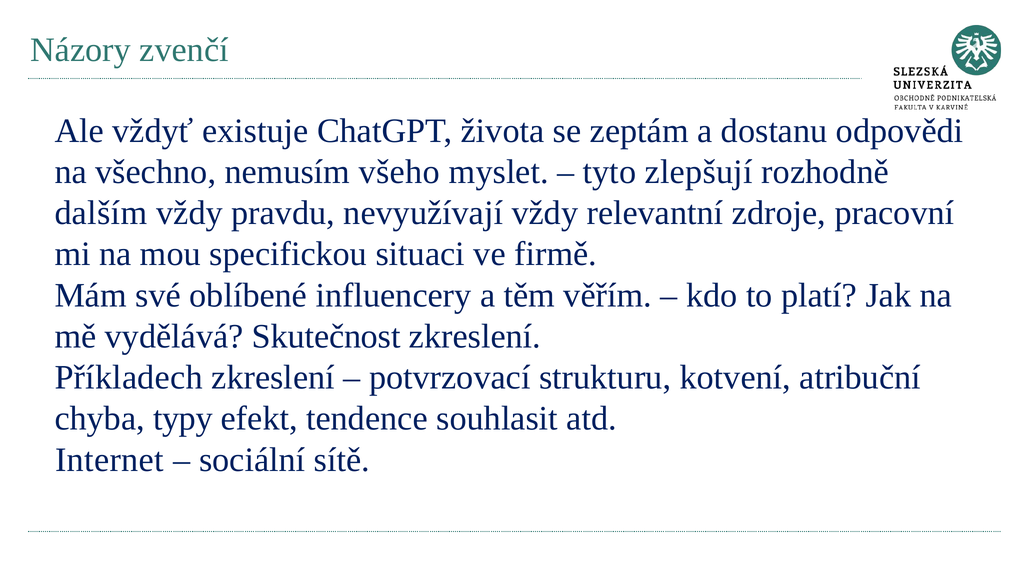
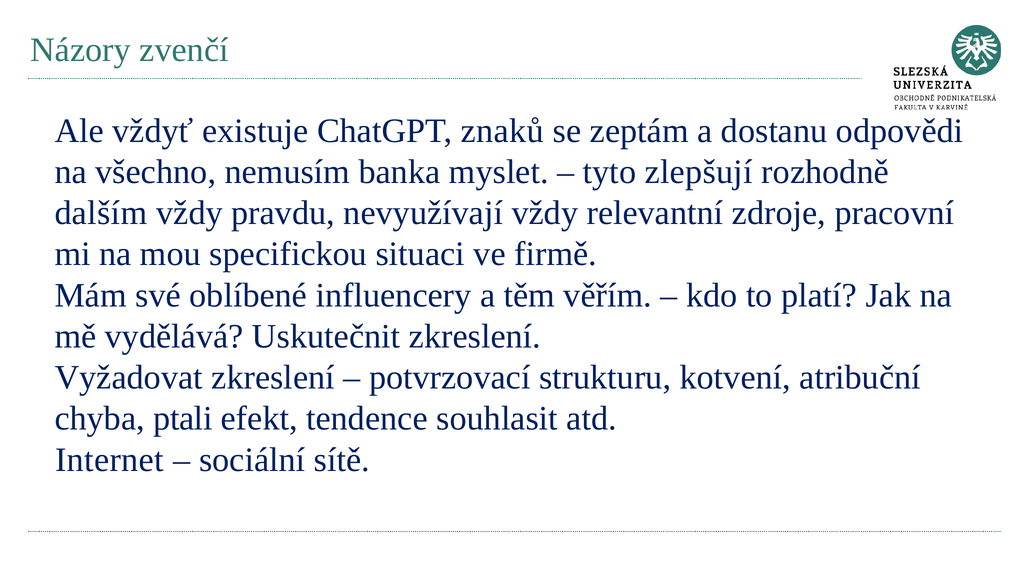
života: života -> znaků (502, 131)
všeho: všeho -> banka (400, 172)
Skutečnost: Skutečnost -> Uskutečnit (326, 336)
Příkladech: Příkladech -> Vyžadovat (129, 377)
typy: typy -> ptali (183, 418)
